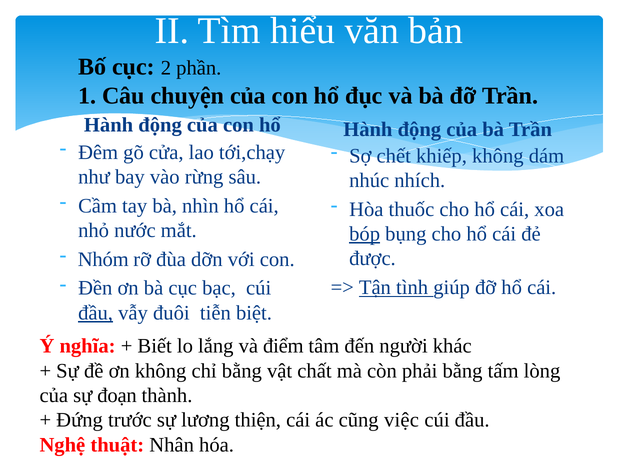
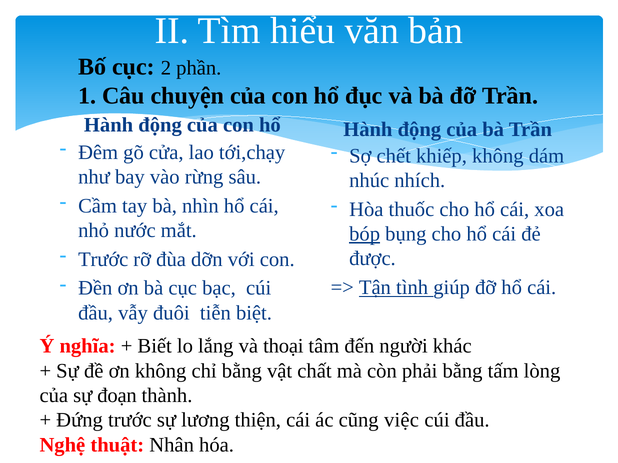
Nhóm: Nhóm -> Trước (103, 260)
đầu underline: present -> none (96, 313)
điểm: điểm -> thoại (283, 346)
